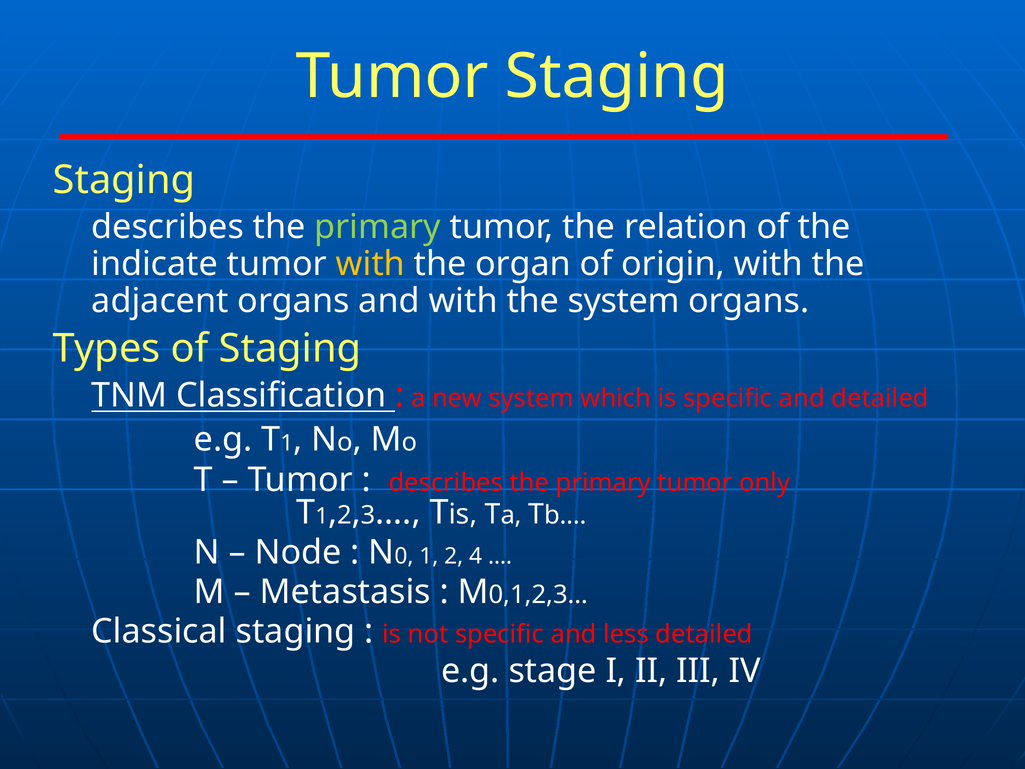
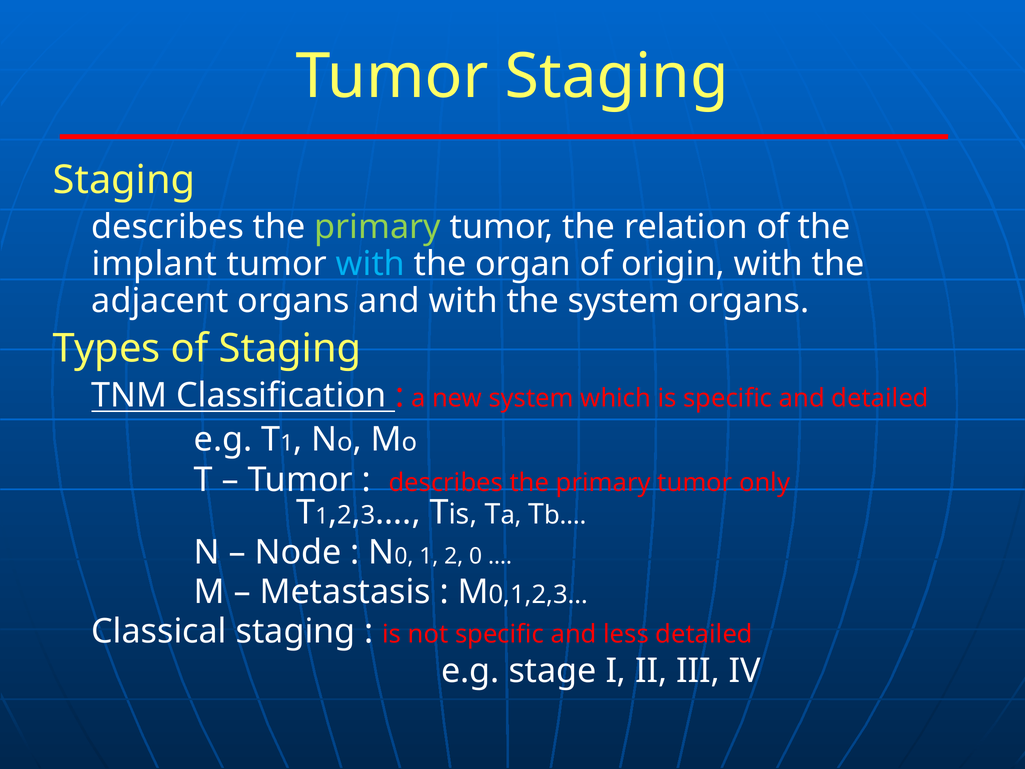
indicate: indicate -> implant (155, 264)
with colour: yellow -> light blue (370, 264)
2 4: 4 -> 0 (476, 556)
